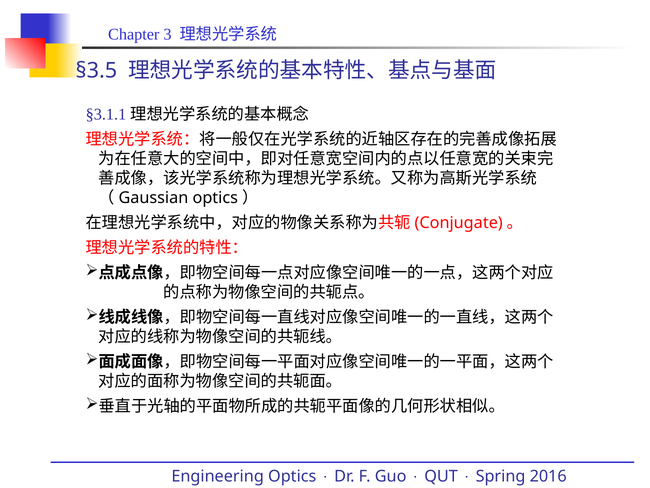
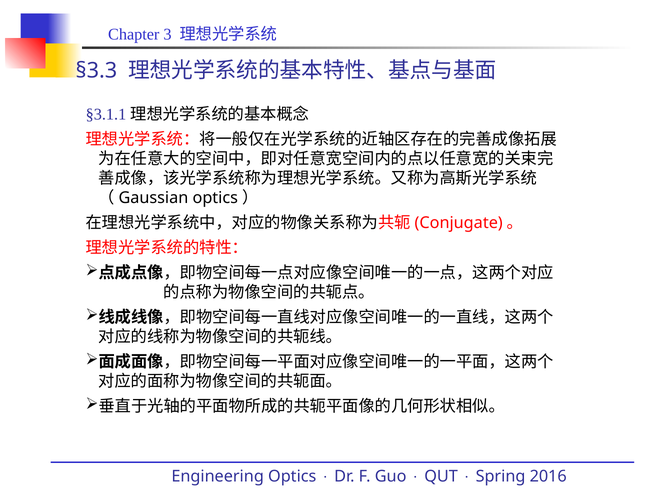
§3.5: §3.5 -> §3.3 (96, 70)
